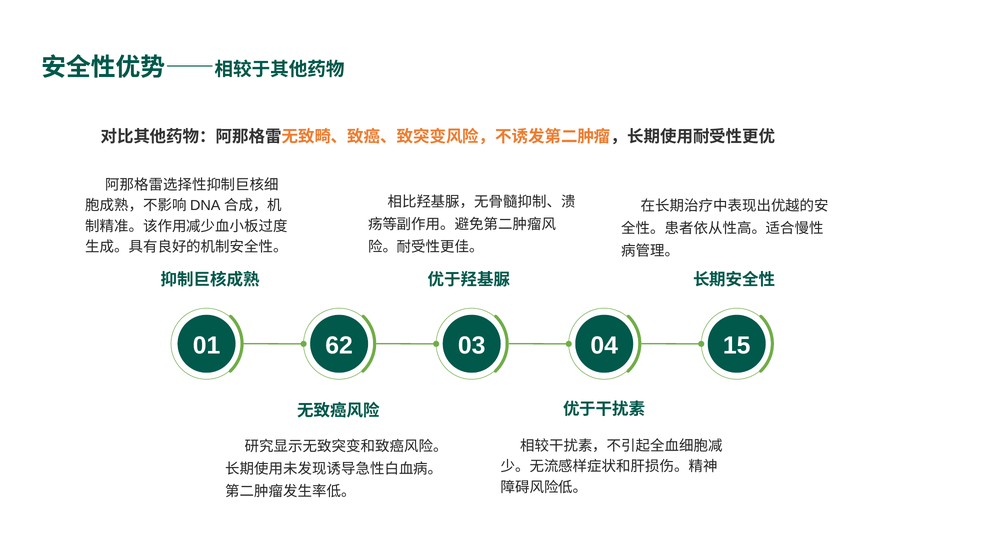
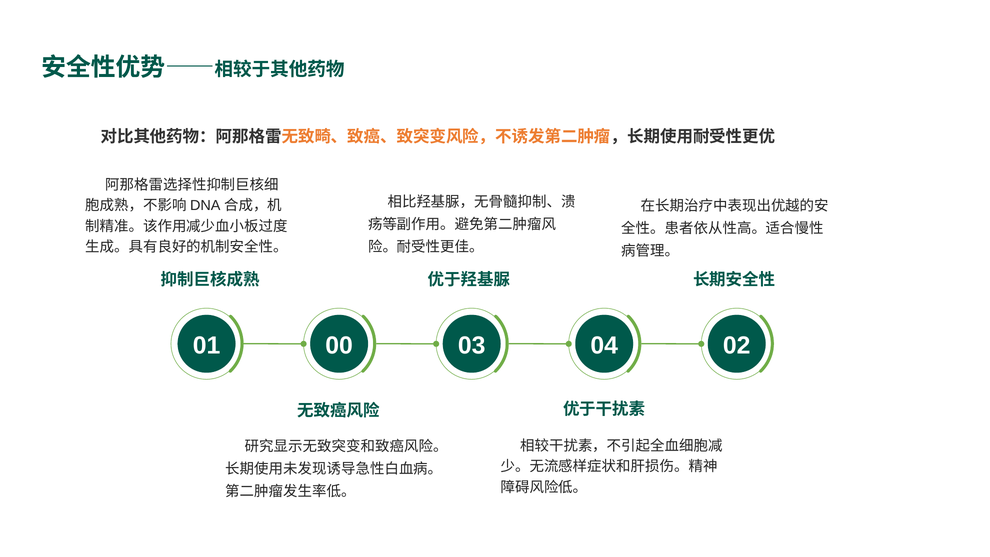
62: 62 -> 00 (339, 345)
15: 15 -> 02 (737, 345)
